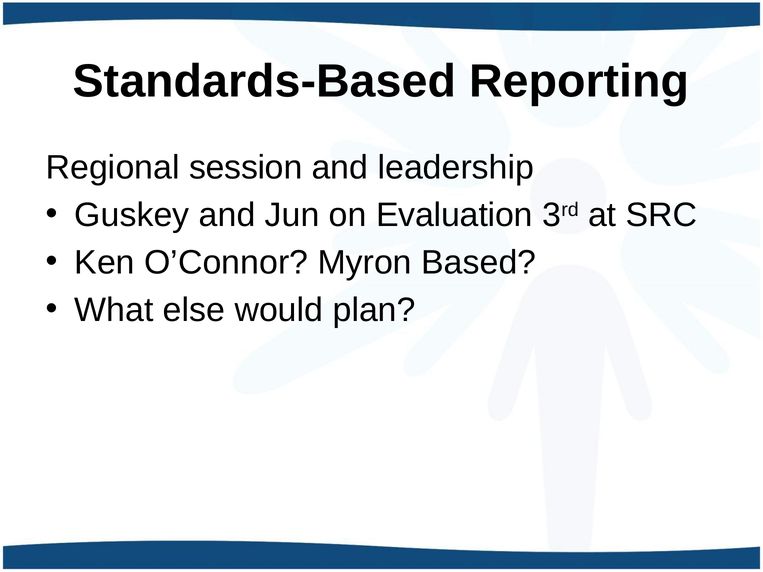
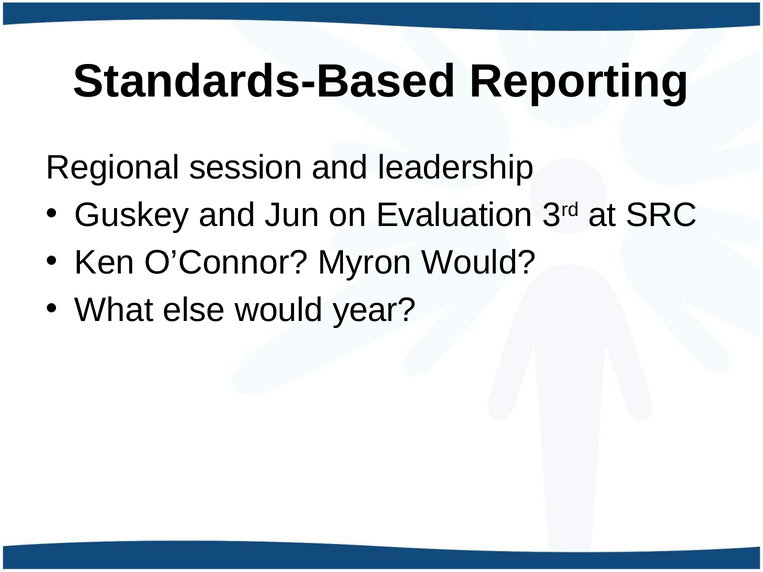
Myron Based: Based -> Would (479, 263)
plan: plan -> year (374, 310)
